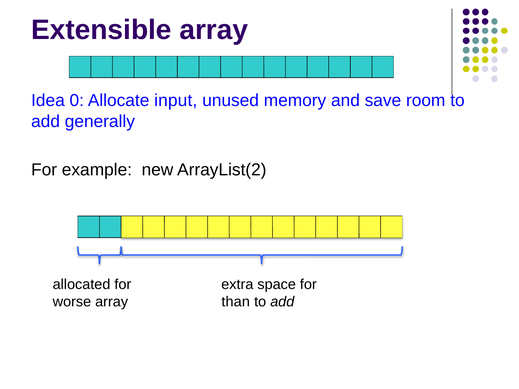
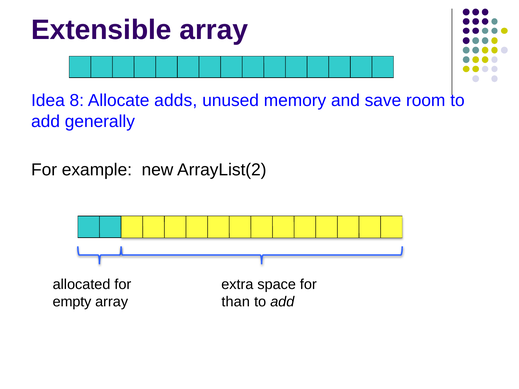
0: 0 -> 8 (77, 101)
input: input -> adds (176, 101)
worse: worse -> empty (72, 302)
